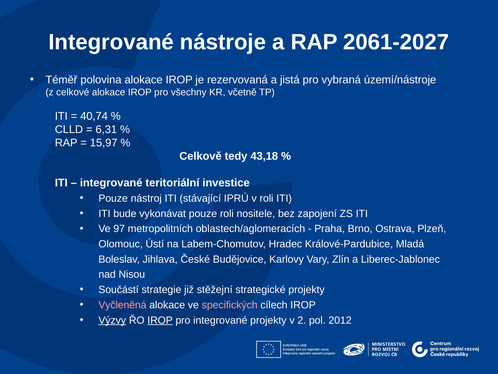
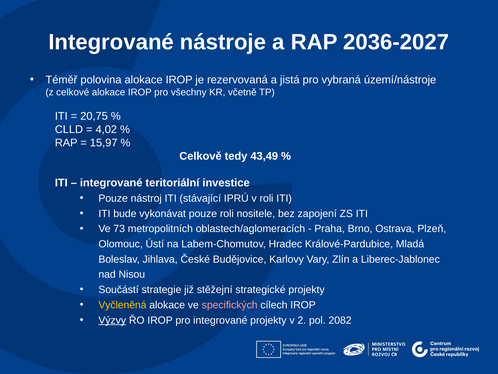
2061-2027: 2061-2027 -> 2036-2027 (396, 42)
40,74: 40,74 -> 20,75 (94, 116)
6,31: 6,31 -> 4,02 (106, 129)
43,18: 43,18 -> 43,49 (264, 156)
97: 97 -> 73 (119, 229)
Vyčleněná colour: pink -> yellow (122, 305)
IROP underline: present -> none (160, 320)
2012: 2012 -> 2082 (340, 320)
